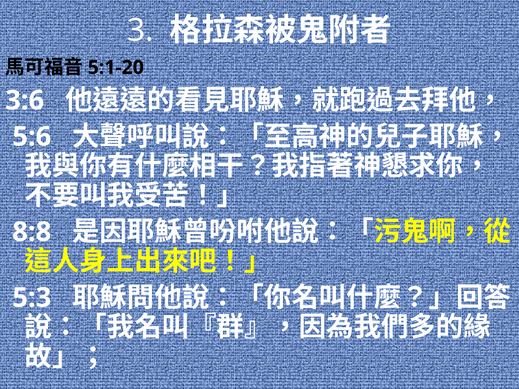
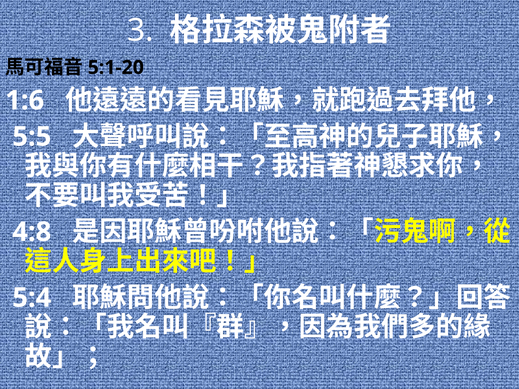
3:6: 3:6 -> 1:6 (25, 101)
5:6: 5:6 -> 5:5 (32, 137)
8:8: 8:8 -> 4:8 (32, 232)
5:3: 5:3 -> 5:4 (32, 298)
